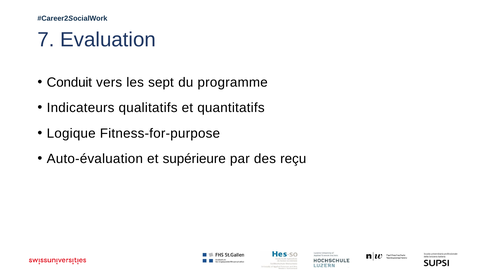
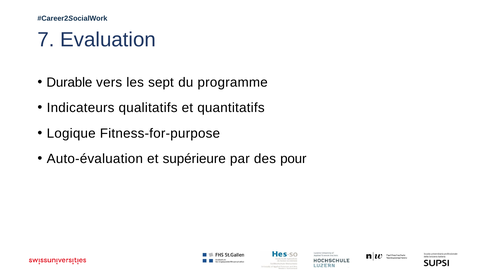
Conduit: Conduit -> Durable (69, 82)
reçu: reçu -> pour (293, 159)
